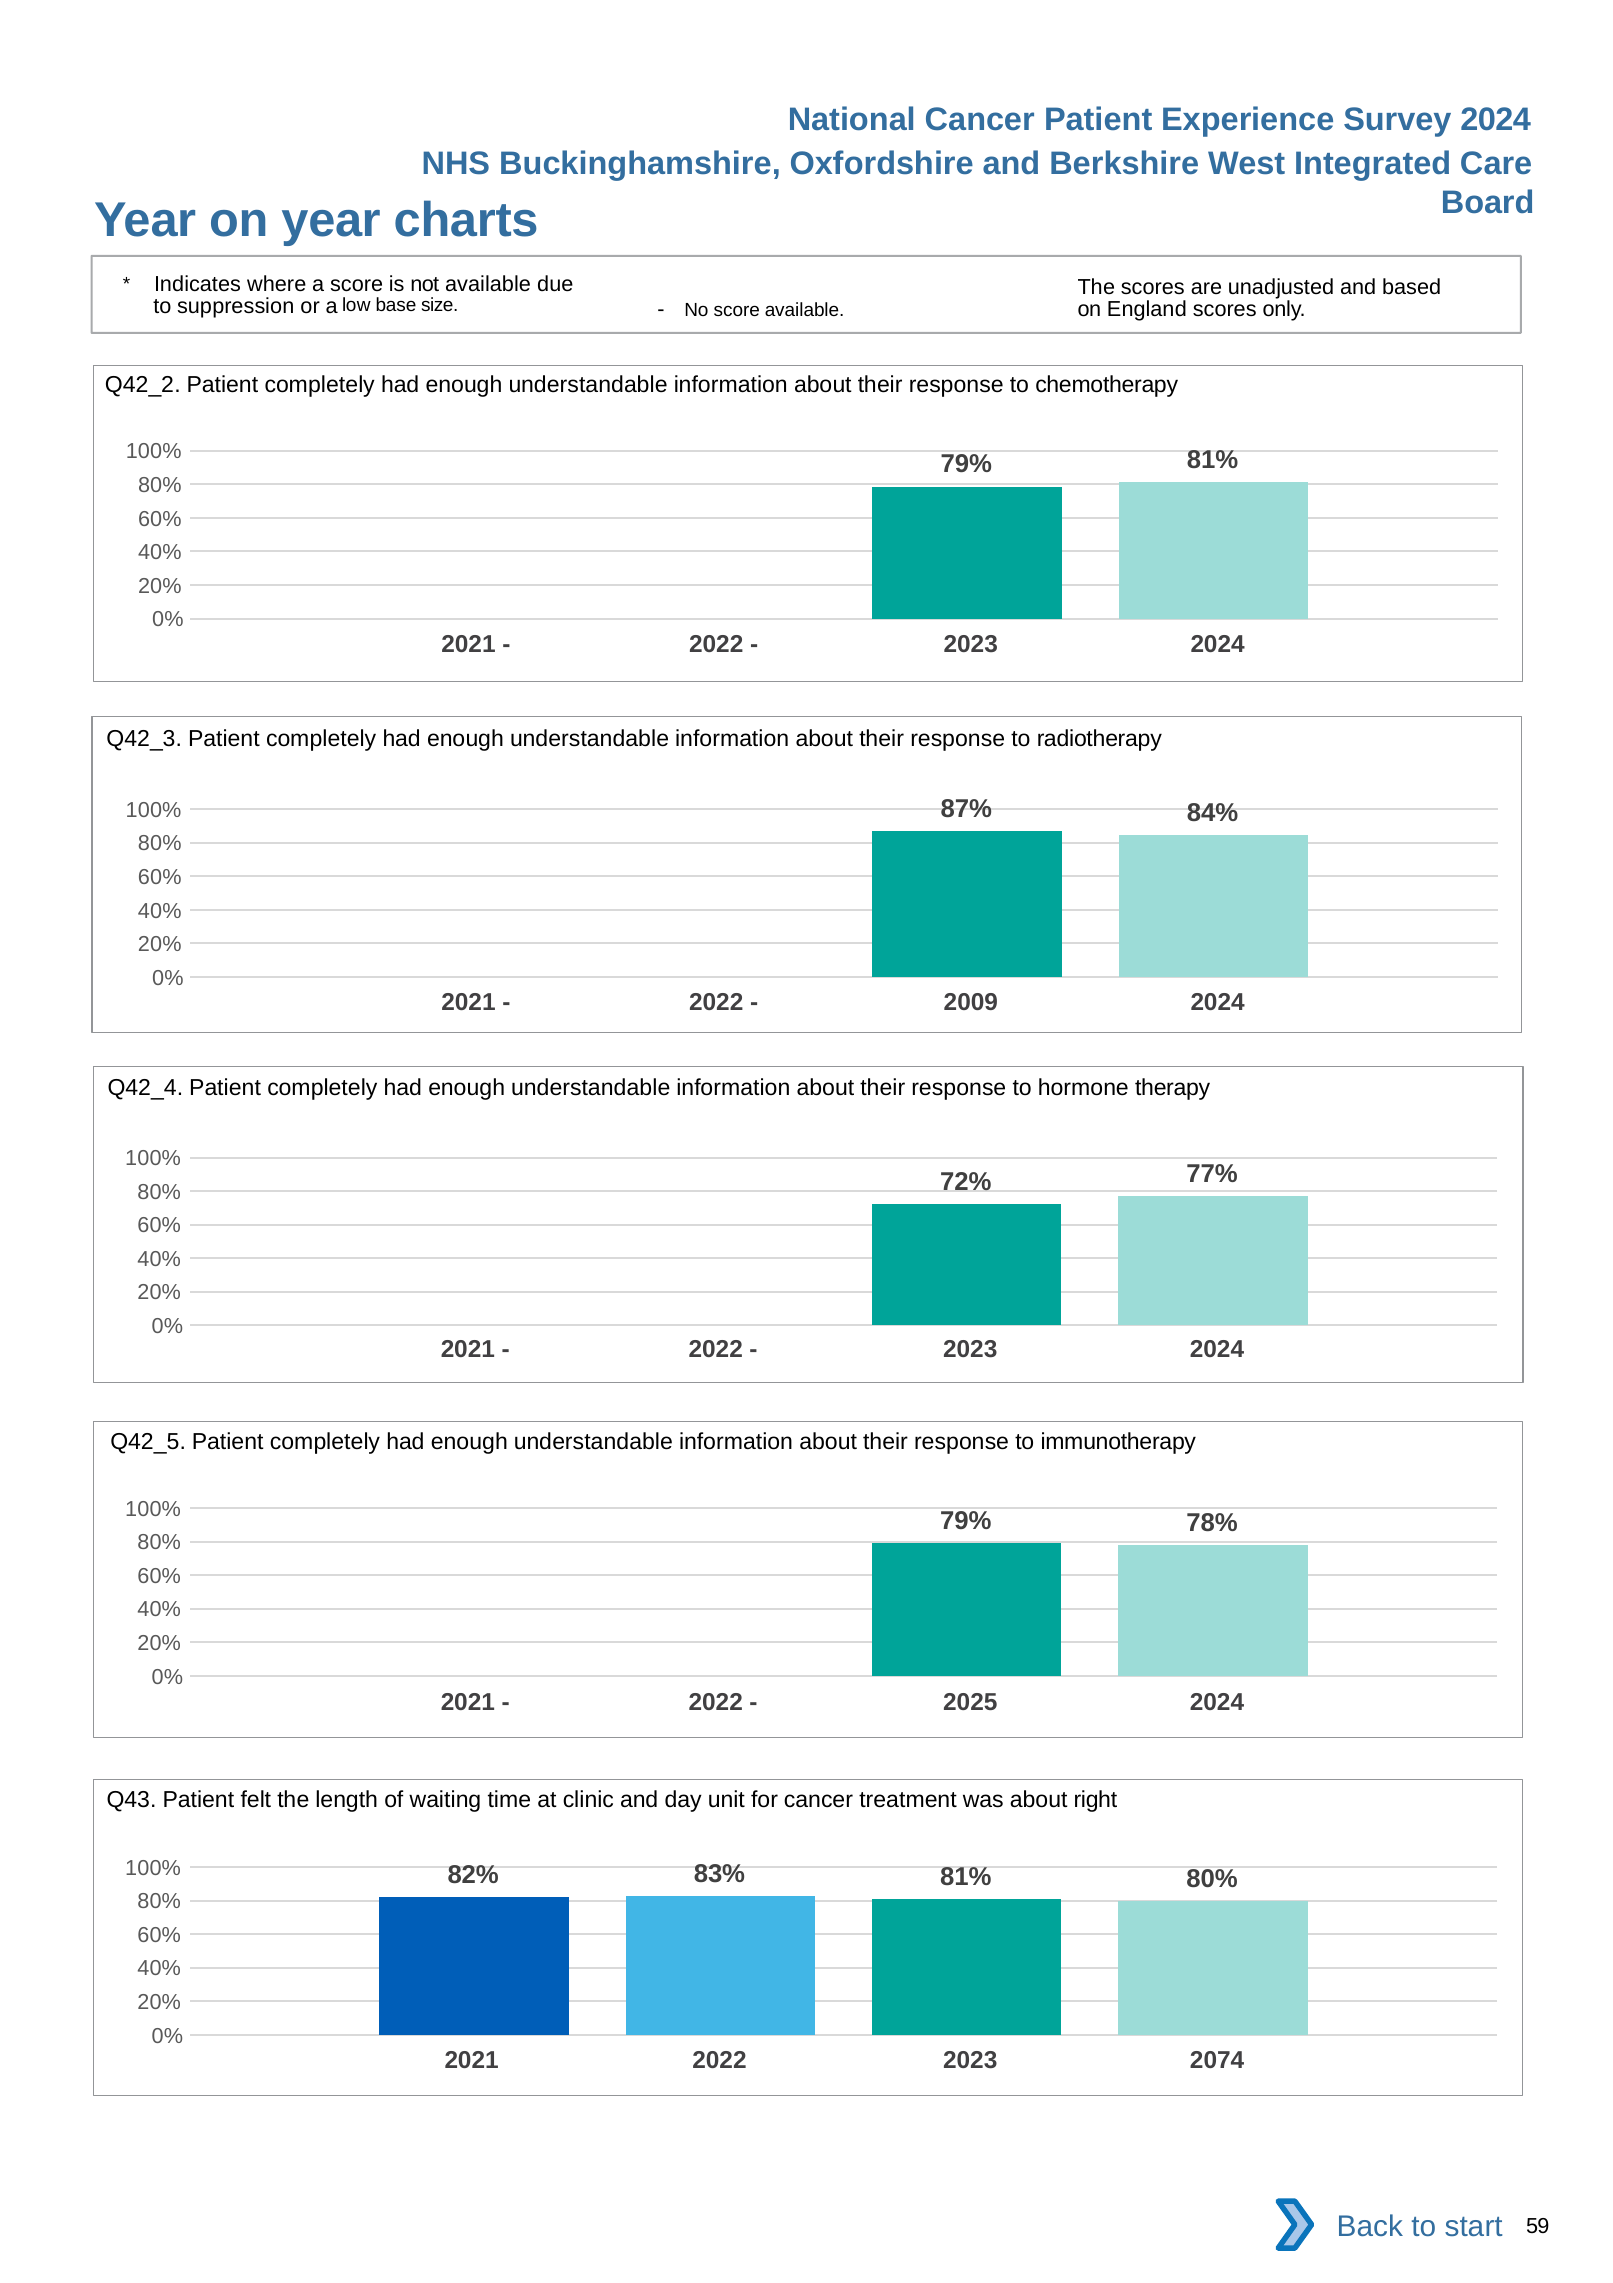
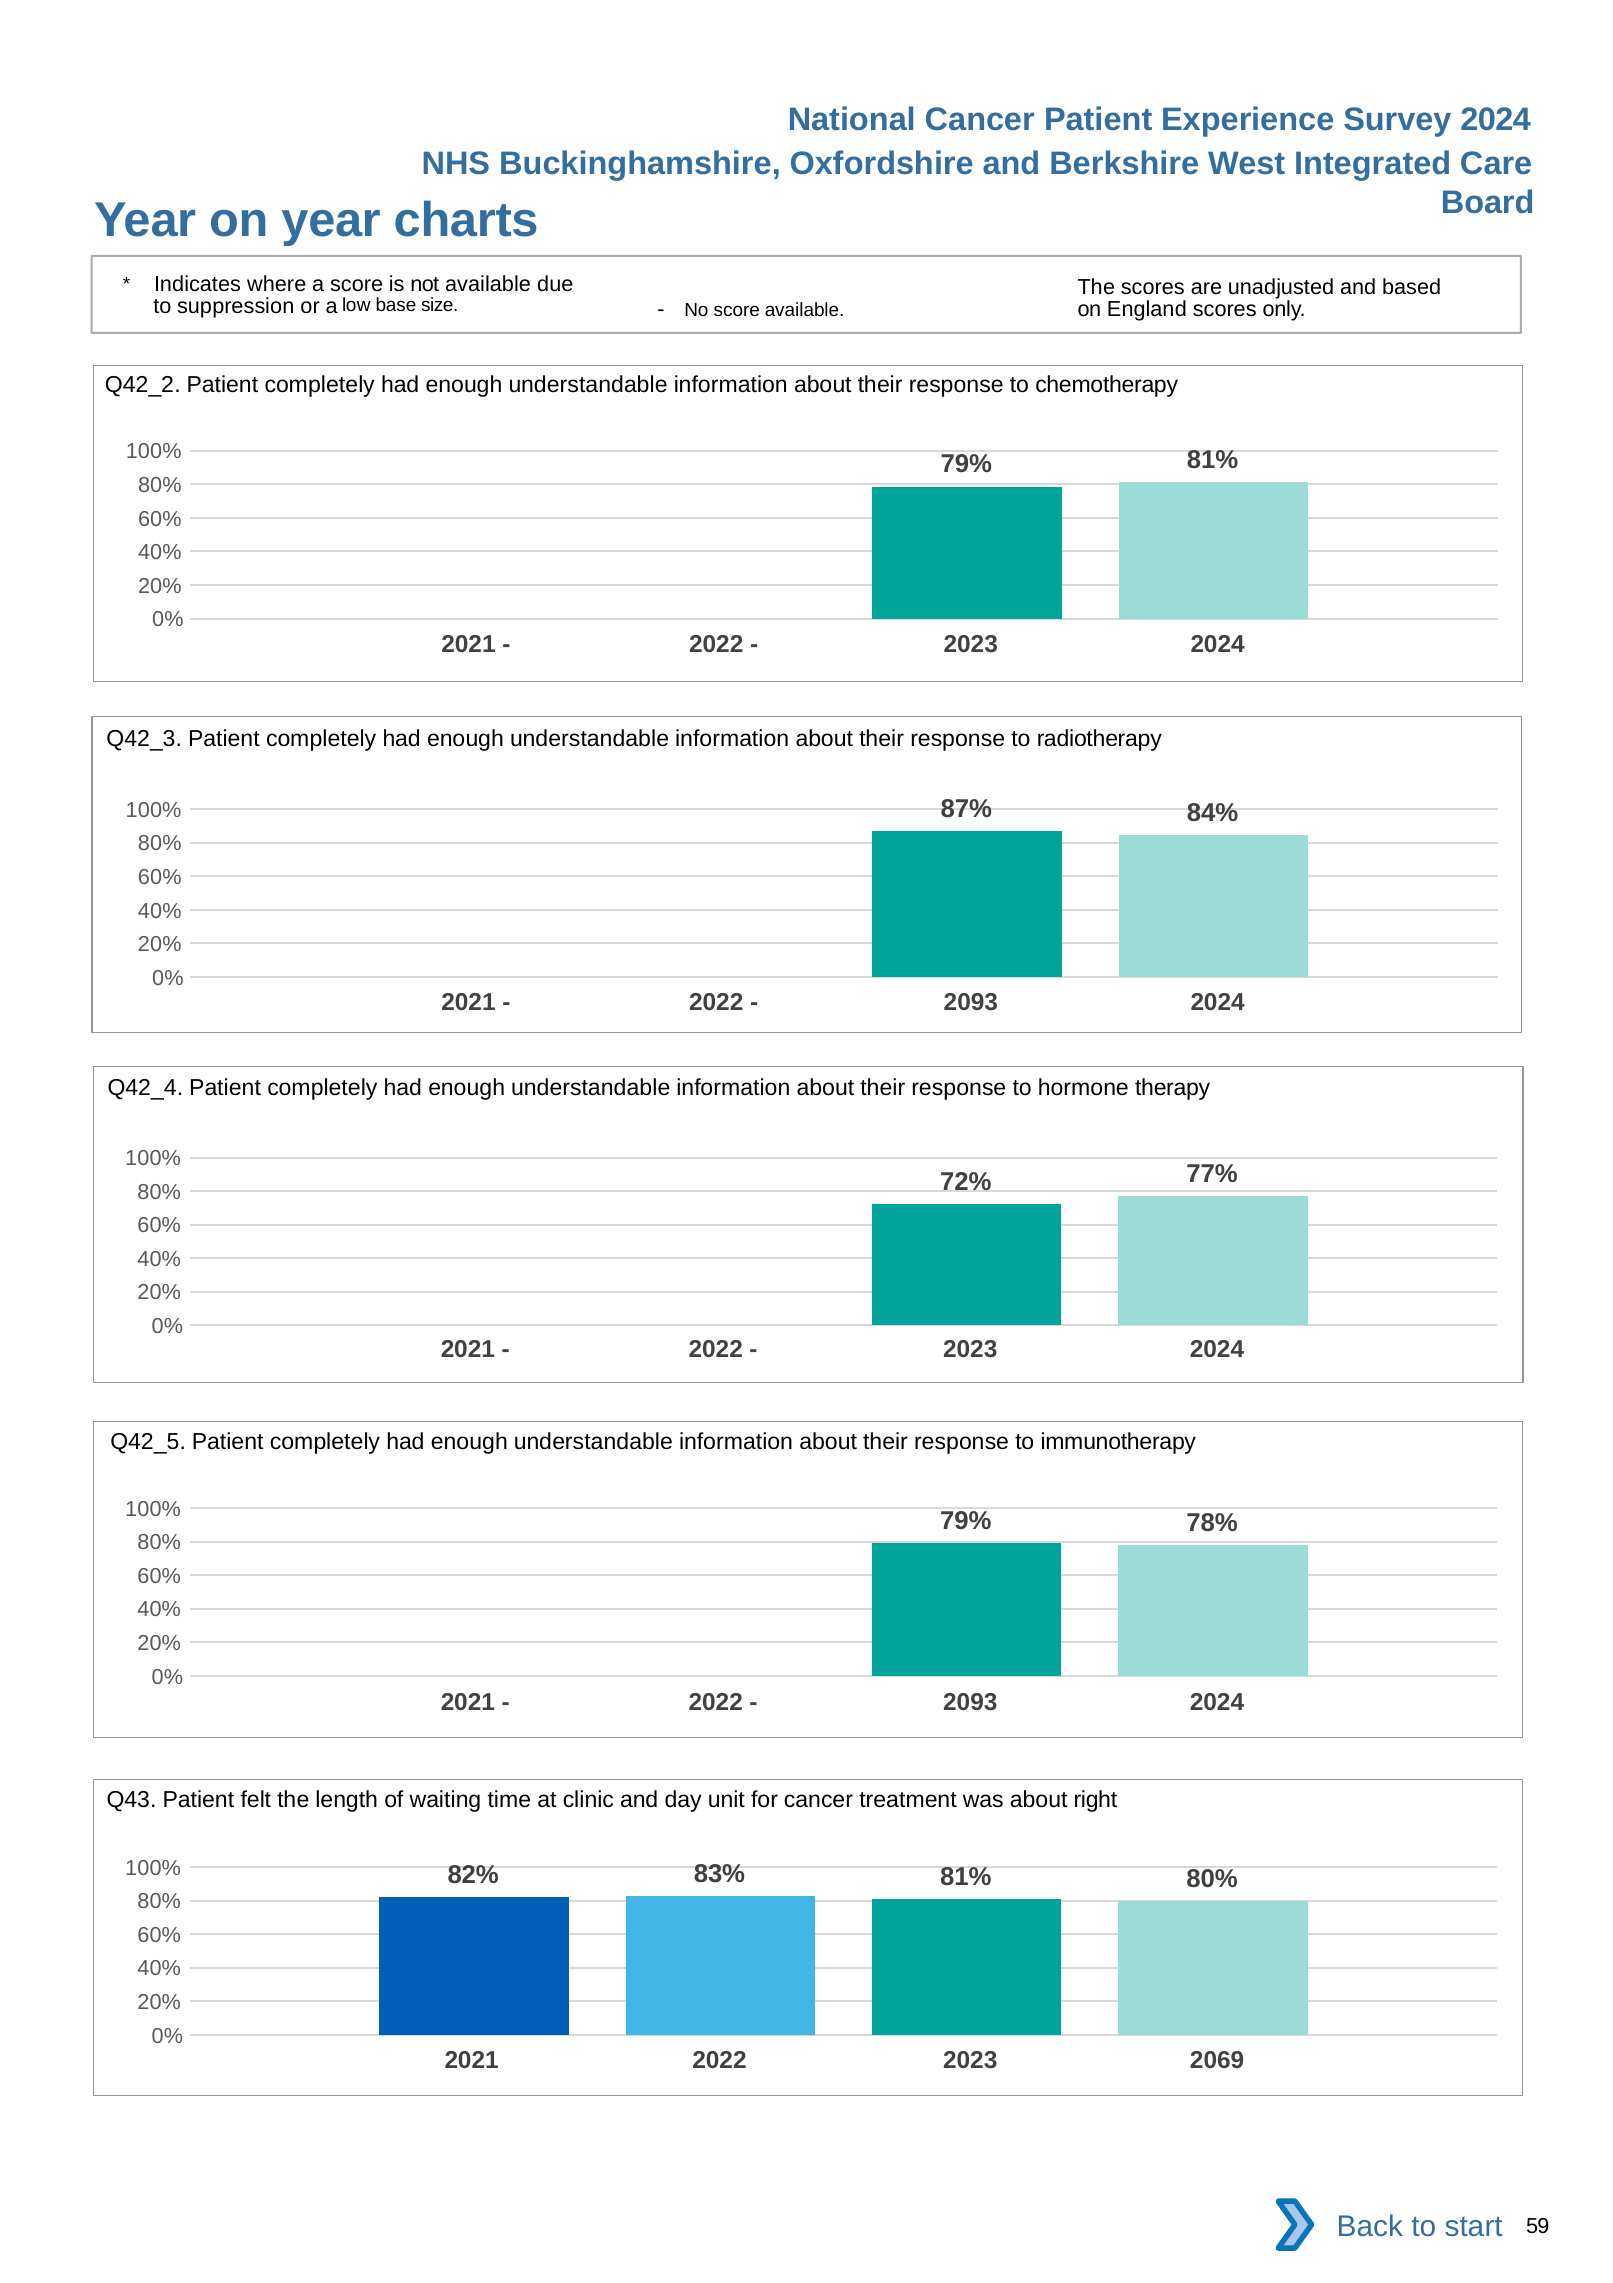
2009: 2009 -> 2093 (971, 1002)
2025: 2025 -> 2093 (970, 1702)
2074: 2074 -> 2069 (1217, 2060)
